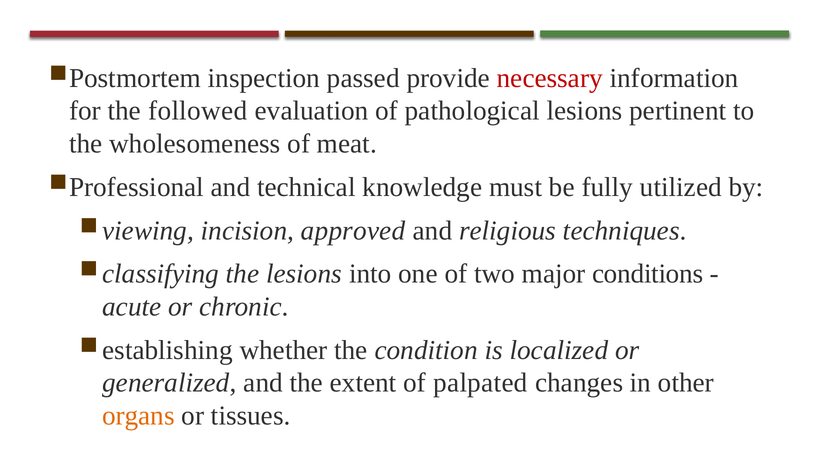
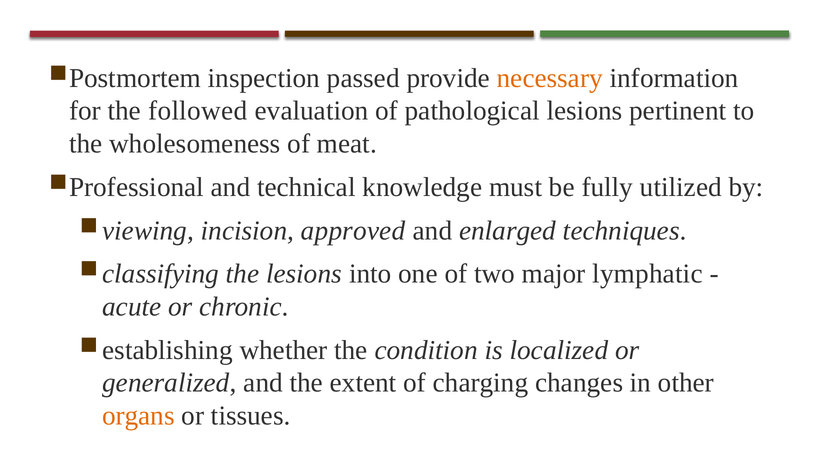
necessary colour: red -> orange (550, 78)
religious: religious -> enlarged (508, 230)
conditions: conditions -> lymphatic (648, 274)
palpated: palpated -> charging (481, 383)
